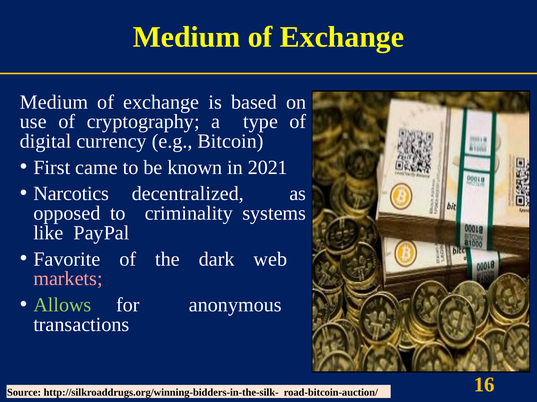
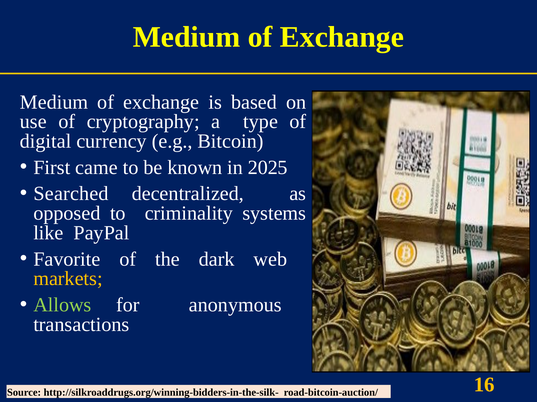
2021: 2021 -> 2025 (268, 168)
Narcotics: Narcotics -> Searched (71, 194)
markets colour: pink -> yellow (68, 279)
